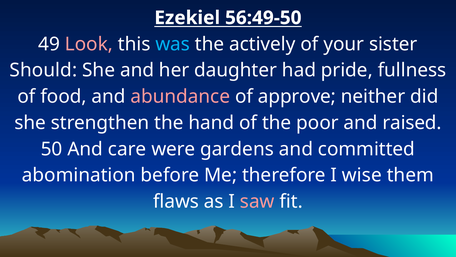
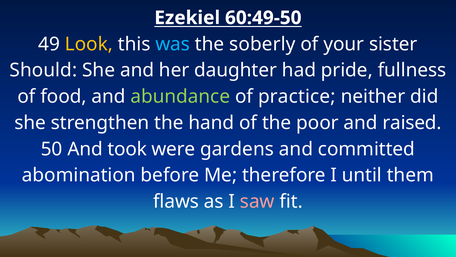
56:49-50: 56:49-50 -> 60:49-50 (263, 18)
Look colour: pink -> yellow (89, 44)
actively: actively -> soberly (262, 44)
abundance colour: pink -> light green (180, 96)
approve: approve -> practice (297, 96)
care: care -> took (127, 149)
wise: wise -> until (362, 175)
